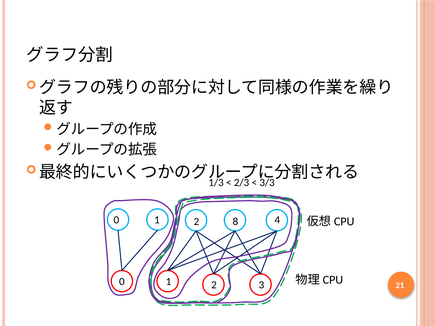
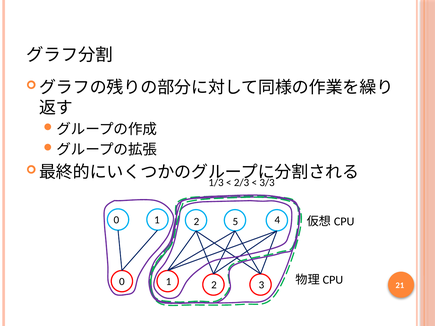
8: 8 -> 5 (235, 222)
